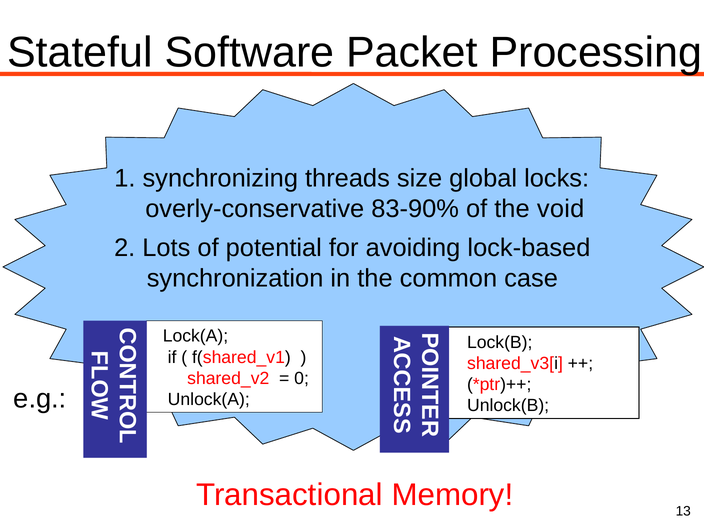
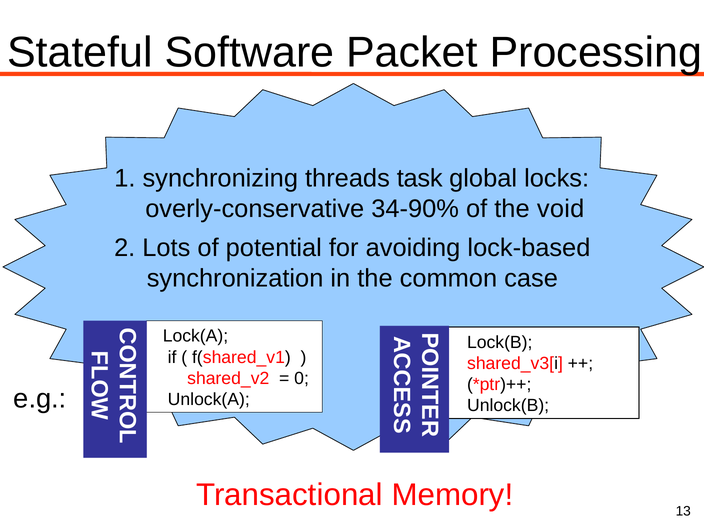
size: size -> task (420, 178)
83-90%: 83-90% -> 34-90% (415, 209)
